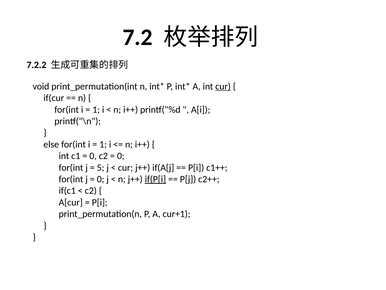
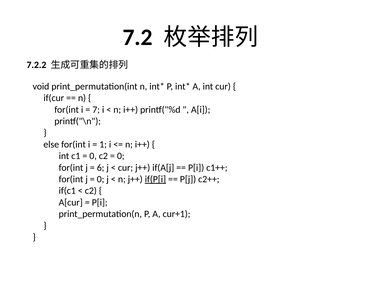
cur underline: present -> none (223, 86)
1: 1 -> 7 (96, 109)
5: 5 -> 6 (101, 167)
